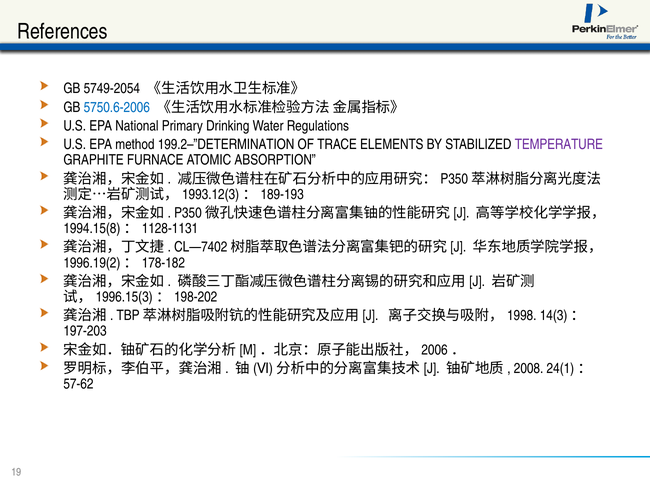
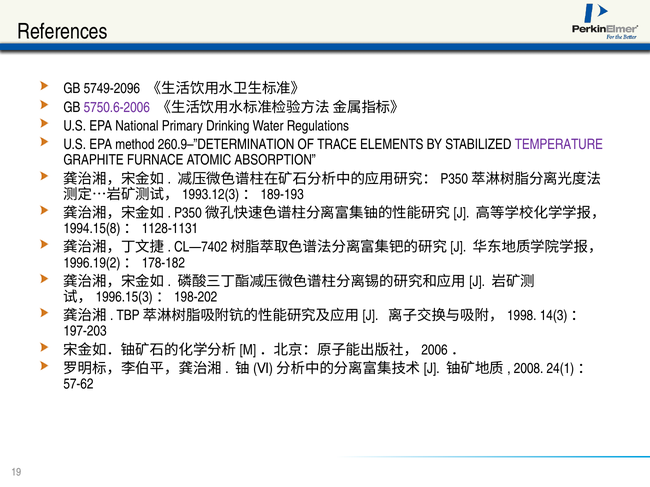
5749-2054: 5749-2054 -> 5749-2096 (112, 89)
5750.6-2006 colour: blue -> purple (117, 107)
199.2–”DETERMINATION: 199.2–”DETERMINATION -> 260.9–”DETERMINATION (226, 145)
